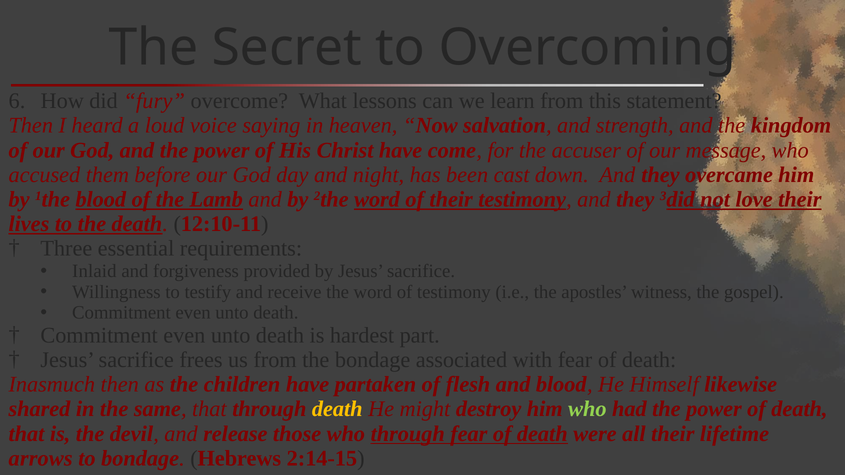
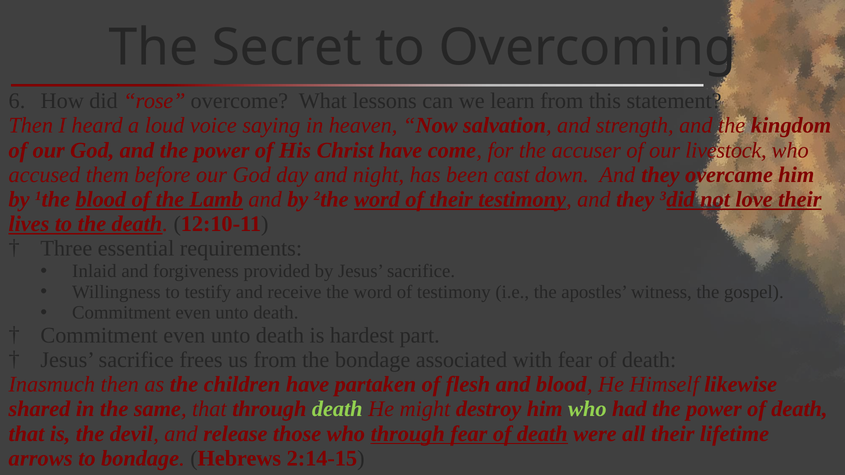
fury: fury -> rose (154, 101)
message: message -> livestock (726, 150)
death colour: yellow -> light green (337, 409)
